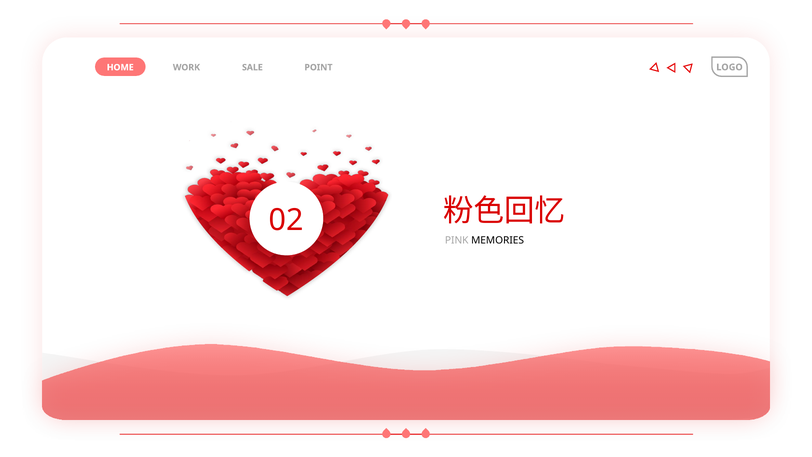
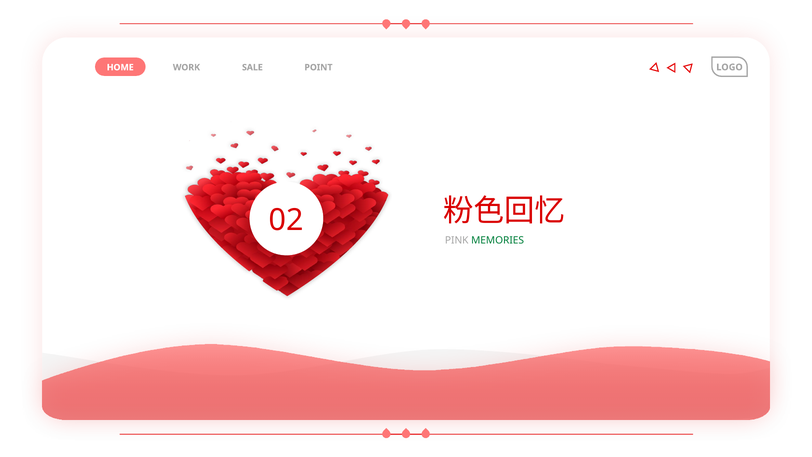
MEMORIES colour: black -> green (498, 240)
